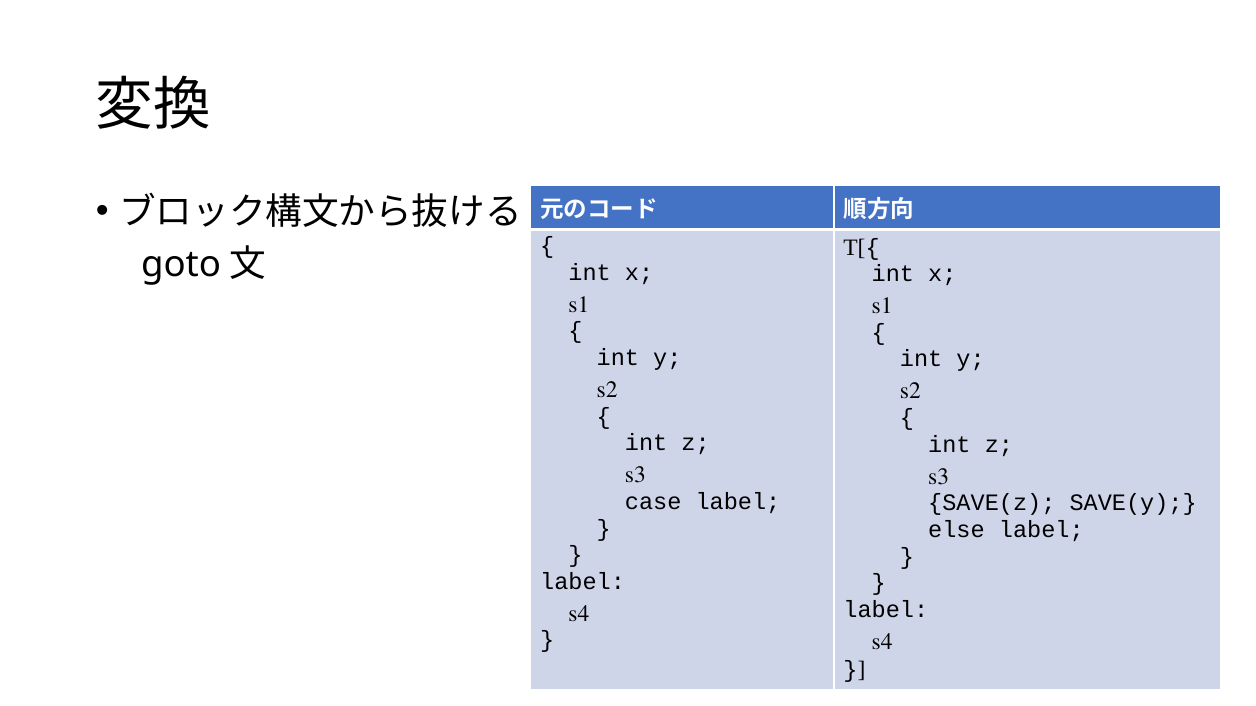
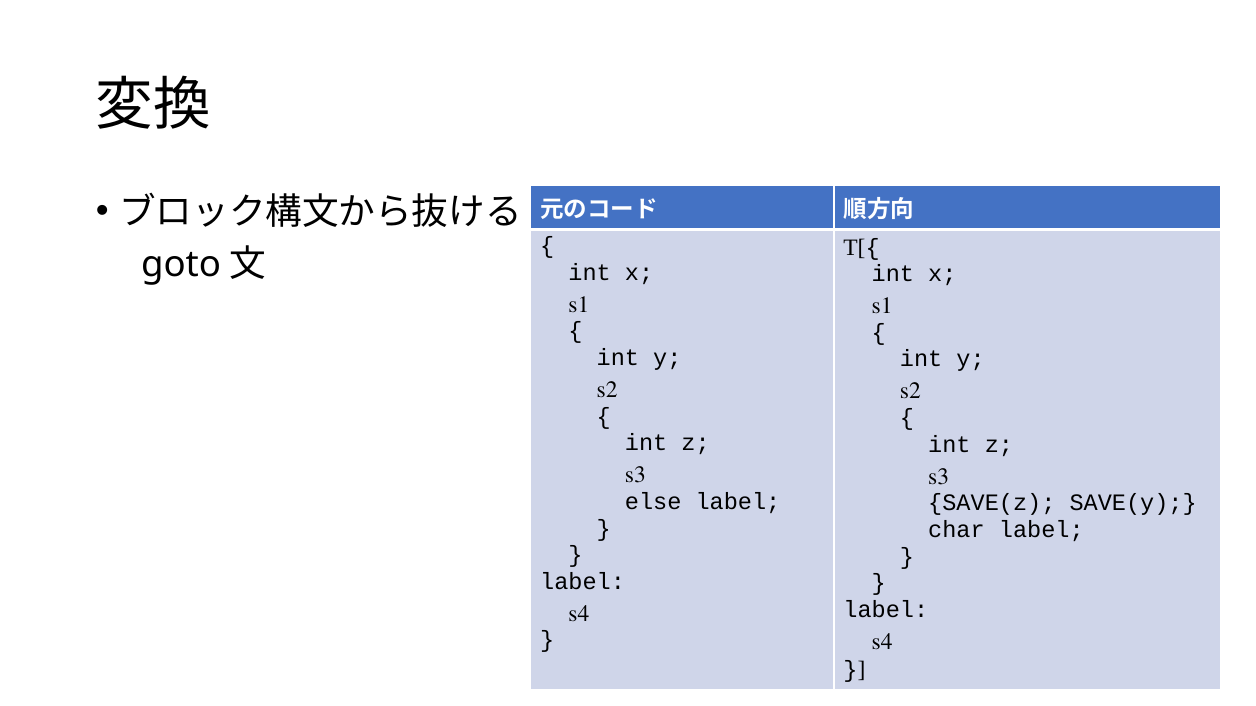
case: case -> else (653, 502)
else: else -> char (956, 530)
